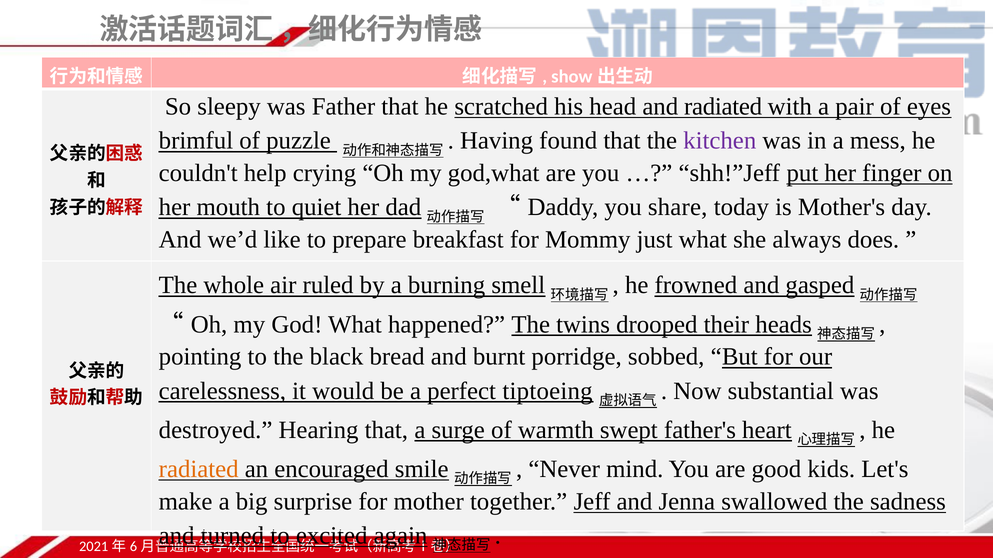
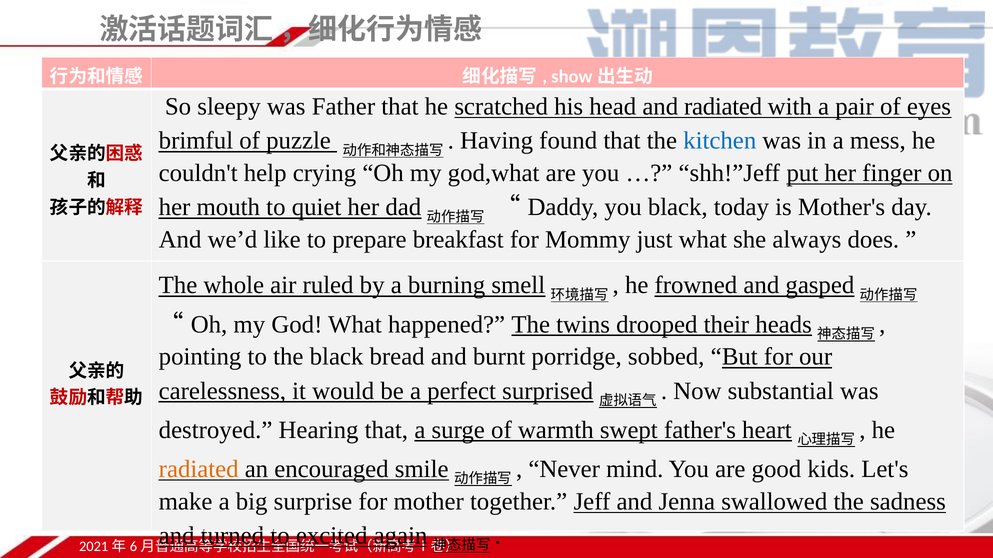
kitchen colour: purple -> blue (720, 141)
you share: share -> black (678, 207)
tiptoeing: tiptoeing -> surprised (548, 391)
